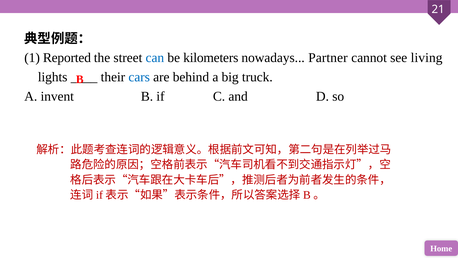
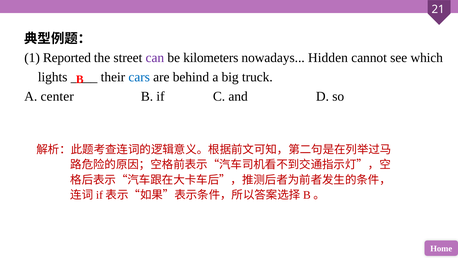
can colour: blue -> purple (155, 58)
Partner: Partner -> Hidden (328, 58)
living: living -> which (427, 58)
invent: invent -> center (57, 96)
